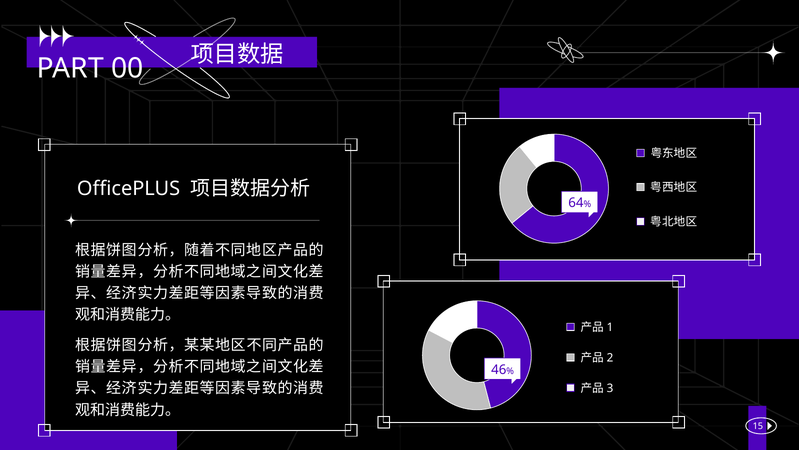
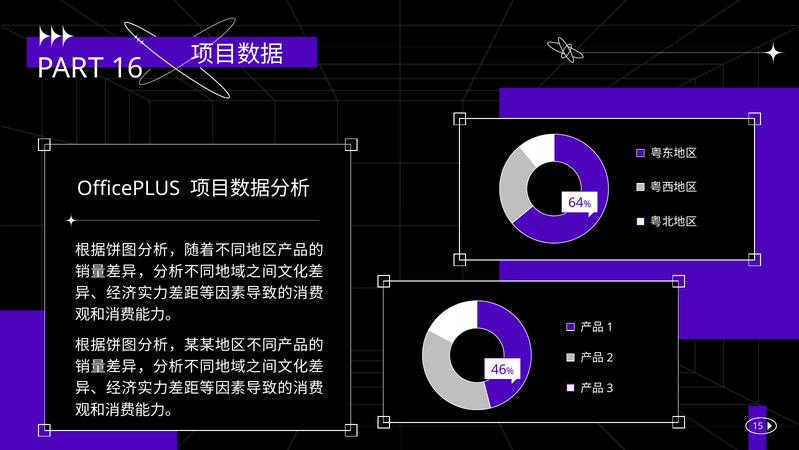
00: 00 -> 16 (127, 68)
